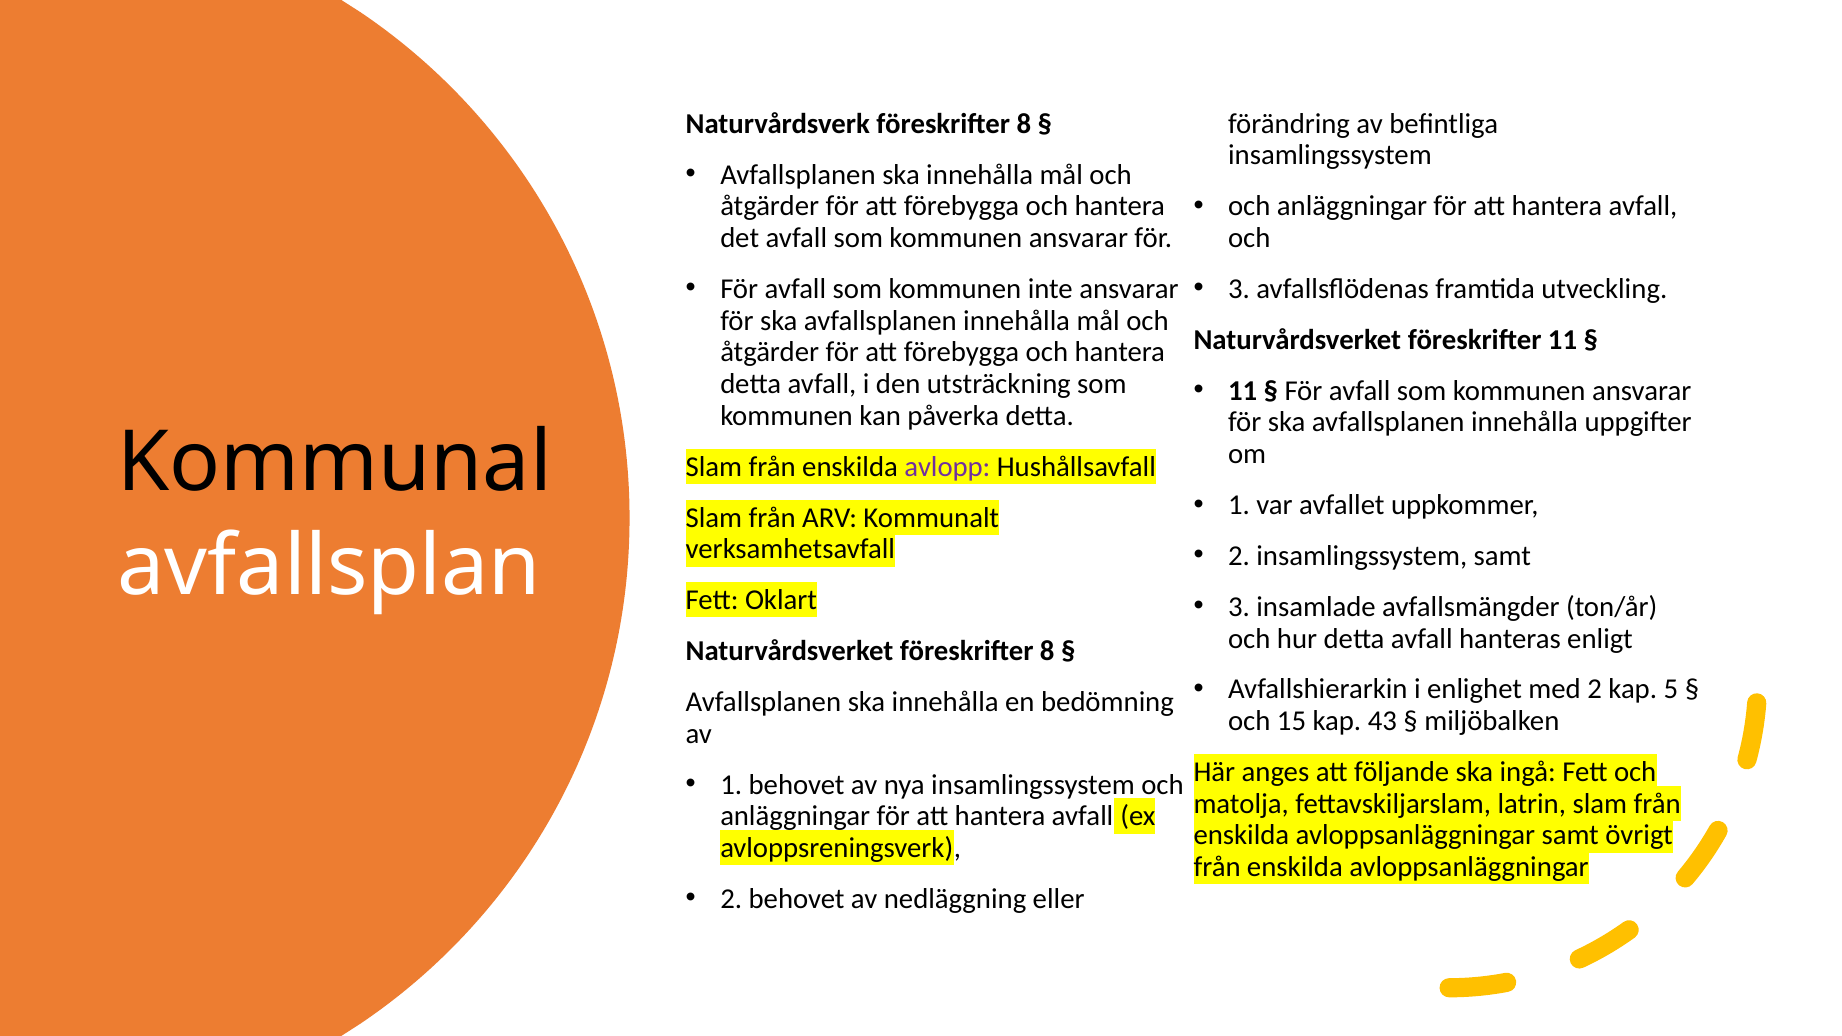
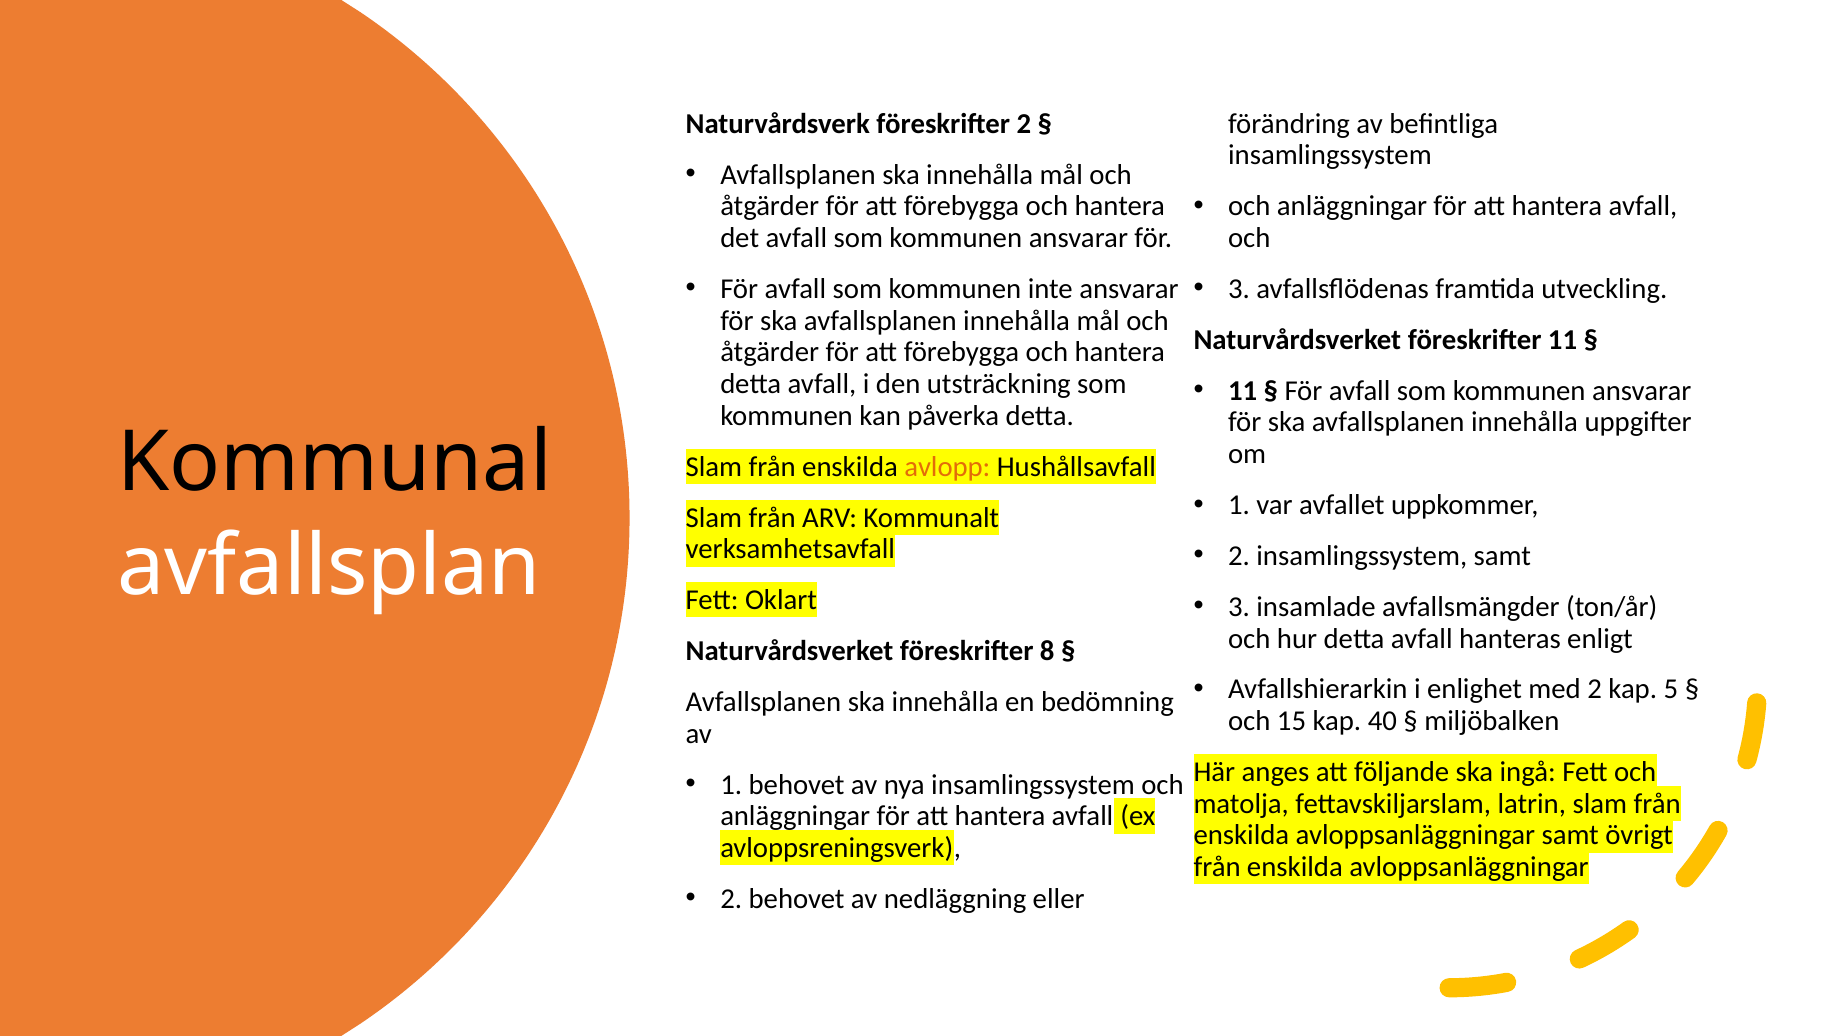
Naturvårdsverk föreskrifter 8: 8 -> 2 (1024, 124)
avlopp colour: purple -> orange (947, 467)
43: 43 -> 40 (1382, 721)
